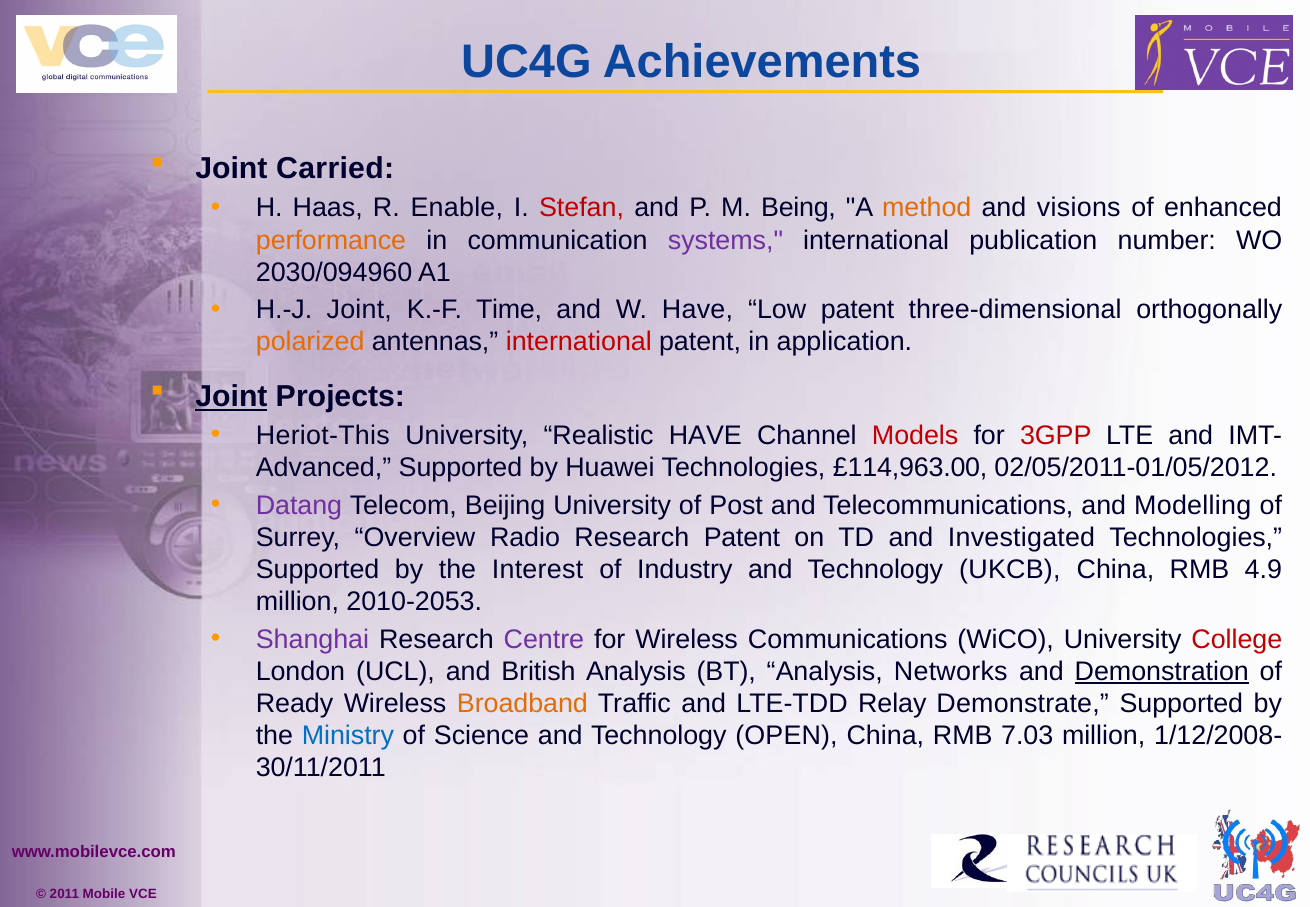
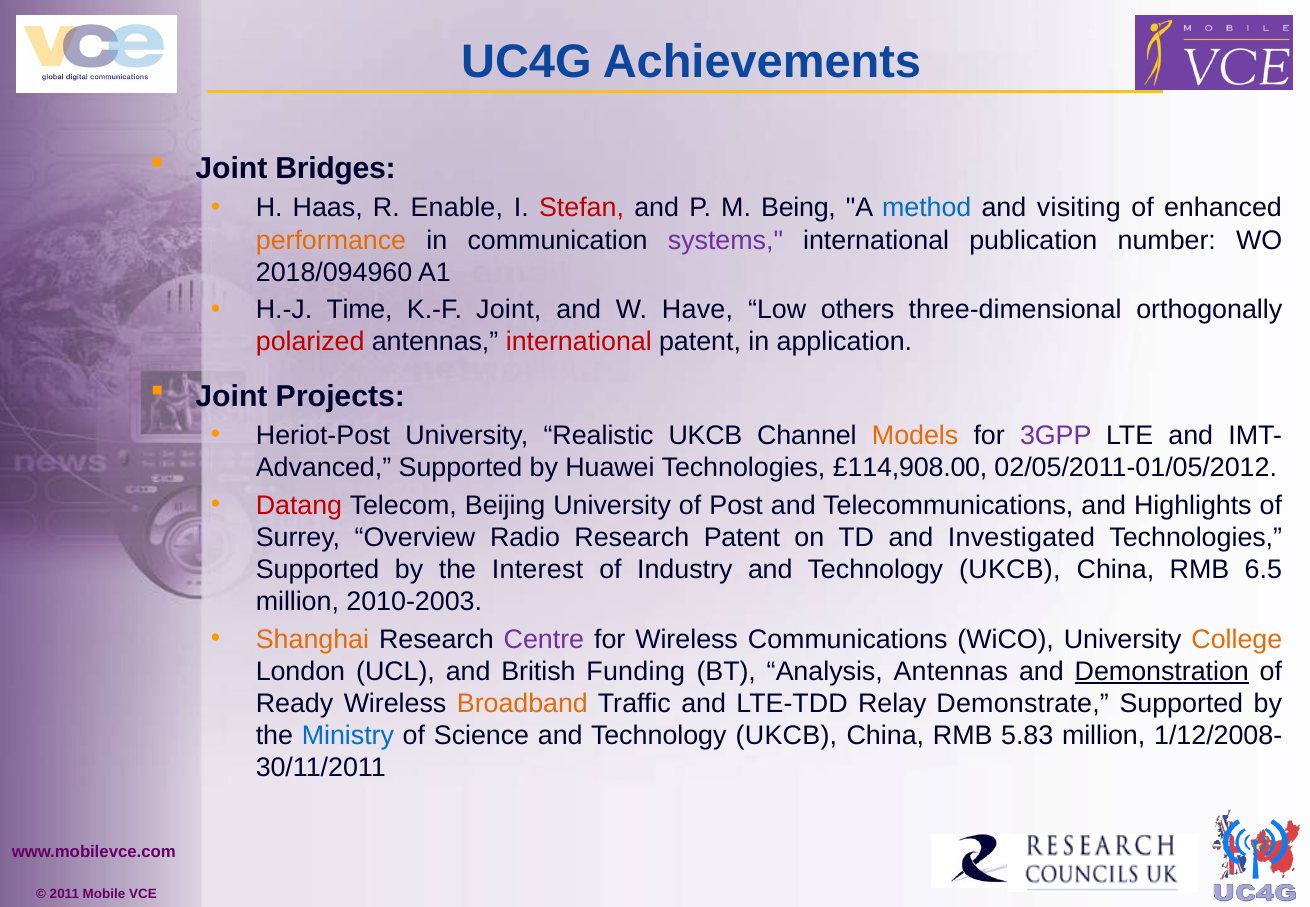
Carried: Carried -> Bridges (335, 169)
method colour: orange -> blue (927, 208)
visions: visions -> visiting (1079, 208)
2030/094960: 2030/094960 -> 2018/094960 (334, 272)
H.-J Joint: Joint -> Time (360, 310)
K.-F Time: Time -> Joint (509, 310)
Low patent: patent -> others (858, 310)
polarized colour: orange -> red (310, 342)
Joint underline: present -> none (231, 397)
Heriot-This: Heriot-This -> Heriot-Post (323, 436)
Realistic HAVE: HAVE -> UKCB (705, 436)
Models colour: red -> orange (915, 436)
3GPP colour: red -> purple (1056, 436)
£114,963.00: £114,963.00 -> £114,908.00 (910, 468)
Datang colour: purple -> red (299, 505)
Modelling: Modelling -> Highlights (1193, 505)
4.9: 4.9 -> 6.5 (1263, 570)
2010-2053: 2010-2053 -> 2010-2003 (414, 602)
Shanghai colour: purple -> orange (312, 639)
College colour: red -> orange (1237, 639)
British Analysis: Analysis -> Funding (636, 671)
Analysis Networks: Networks -> Antennas (951, 671)
Science and Technology OPEN: OPEN -> UKCB (786, 736)
7.03: 7.03 -> 5.83 (1027, 736)
